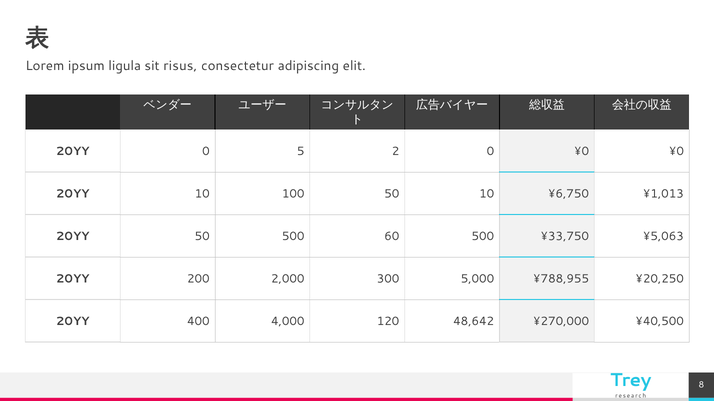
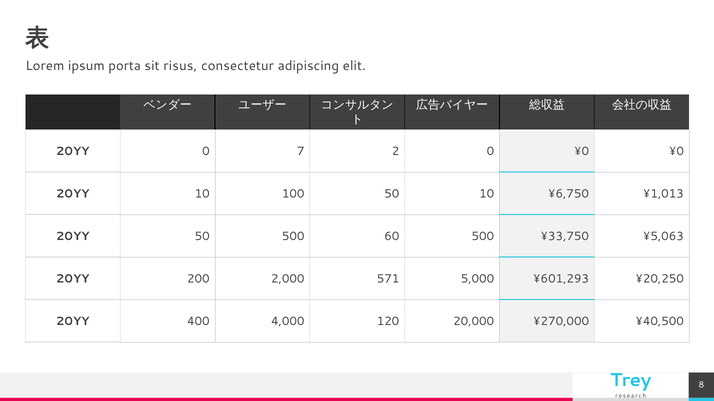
ligula: ligula -> porta (125, 66)
5: 5 -> 7 (301, 152)
300: 300 -> 571 (388, 279)
¥788,955: ¥788,955 -> ¥601,293 (561, 279)
48,642: 48,642 -> 20,000 (474, 322)
